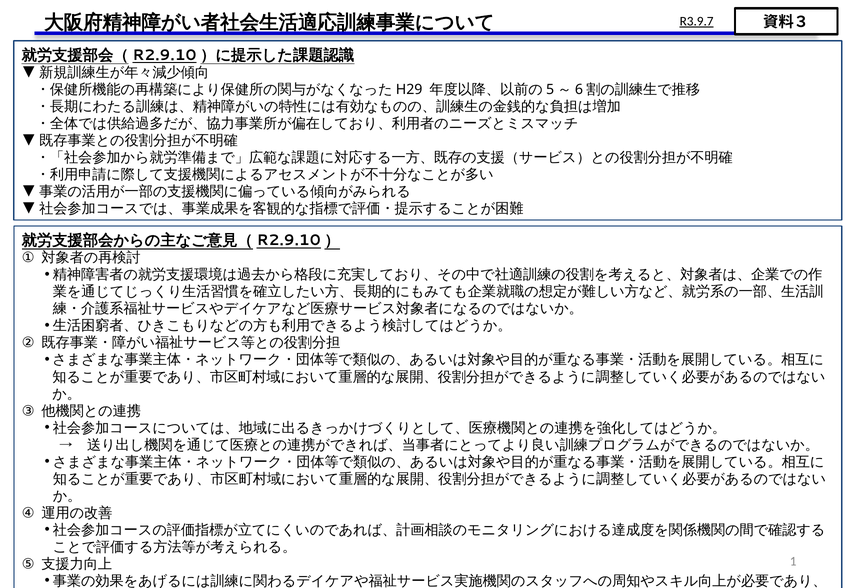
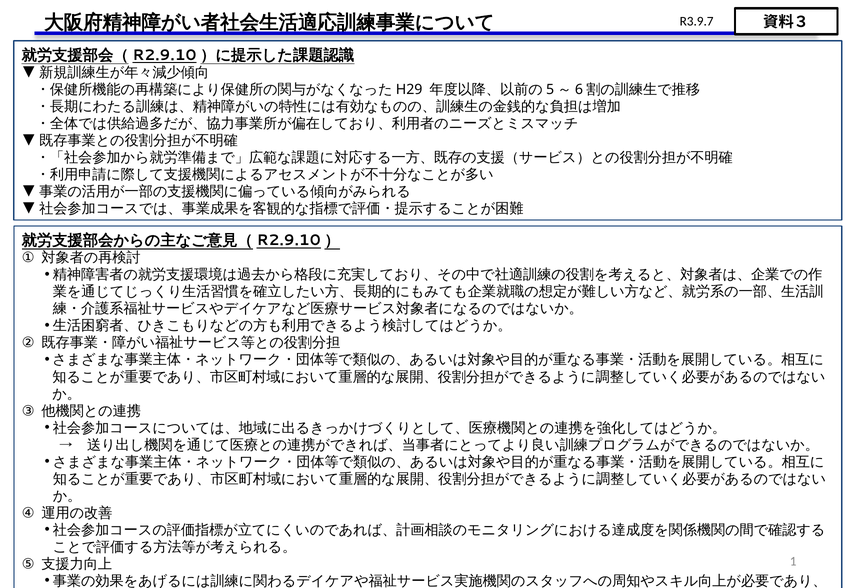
R3.9.7 underline: present -> none (697, 21)
